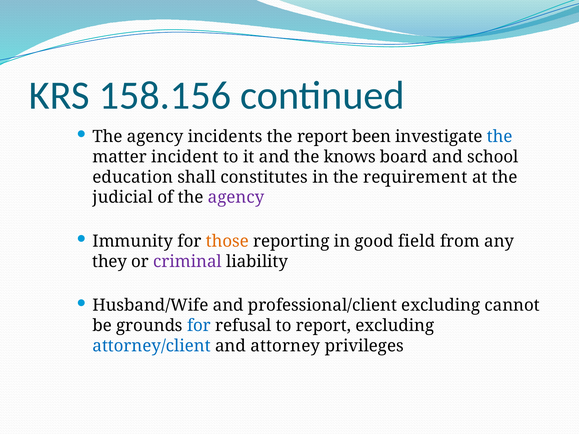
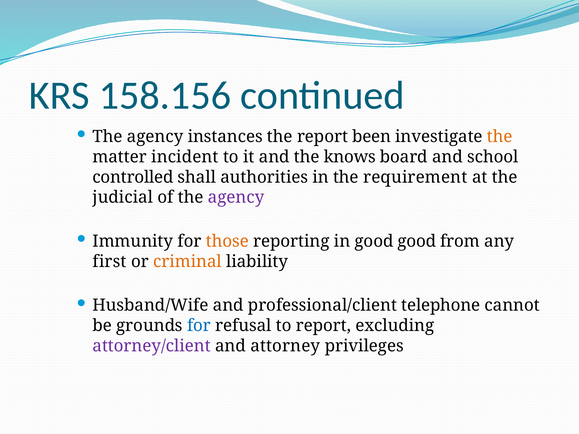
incidents: incidents -> instances (225, 137)
the colour: blue -> orange (500, 137)
education: education -> controlled (133, 177)
constitutes: constitutes -> authorities (264, 177)
good field: field -> good (417, 241)
they: they -> first (110, 262)
criminal colour: purple -> orange (187, 262)
professional/client excluding: excluding -> telephone (441, 306)
attorney/client colour: blue -> purple (152, 346)
